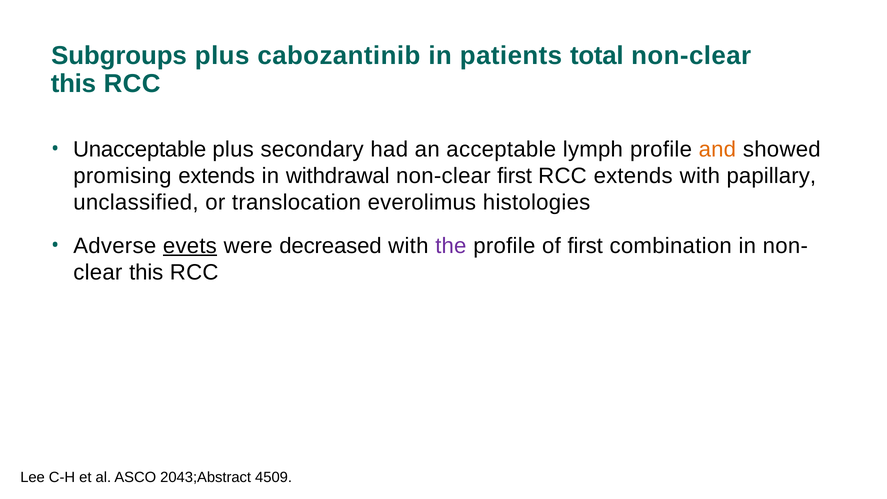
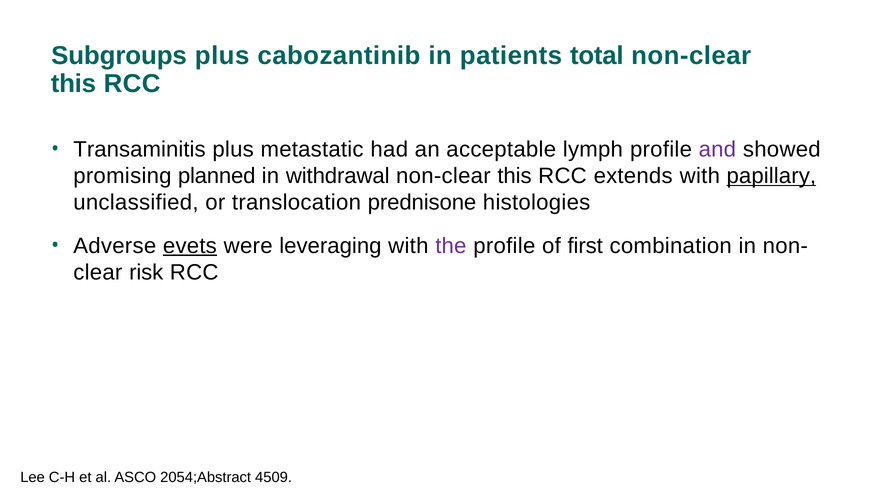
Unacceptable: Unacceptable -> Transaminitis (139, 149)
secondary: secondary -> metastatic (312, 149)
and colour: orange -> purple (717, 149)
promising extends: extends -> planned (217, 176)
first: first -> this (515, 176)
papillary underline: none -> present (771, 176)
everolimus: everolimus -> prednisone (422, 203)
decreased: decreased -> leveraging (330, 246)
this: this -> risk (146, 272)
2043;Abstract: 2043;Abstract -> 2054;Abstract (206, 477)
